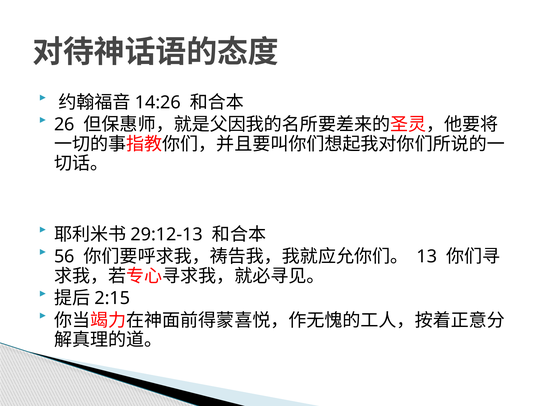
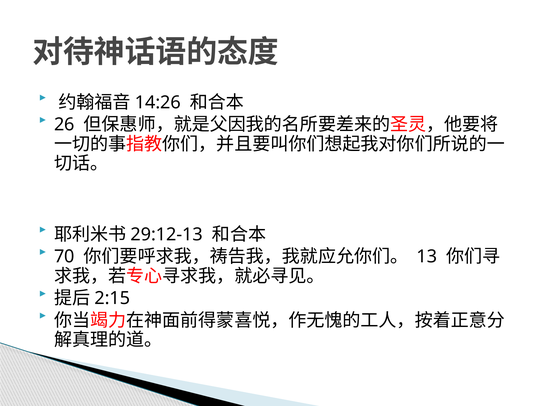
56: 56 -> 70 (64, 256)
